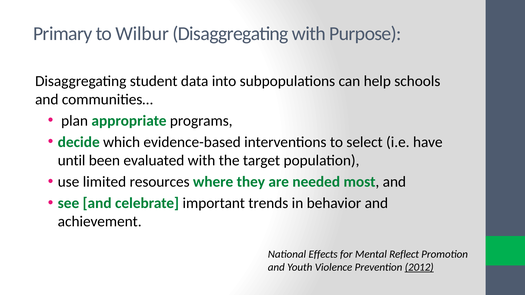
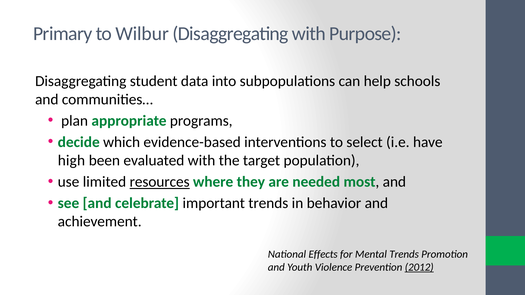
until: until -> high (71, 161)
resources underline: none -> present (160, 182)
Mental Reflect: Reflect -> Trends (404, 254)
